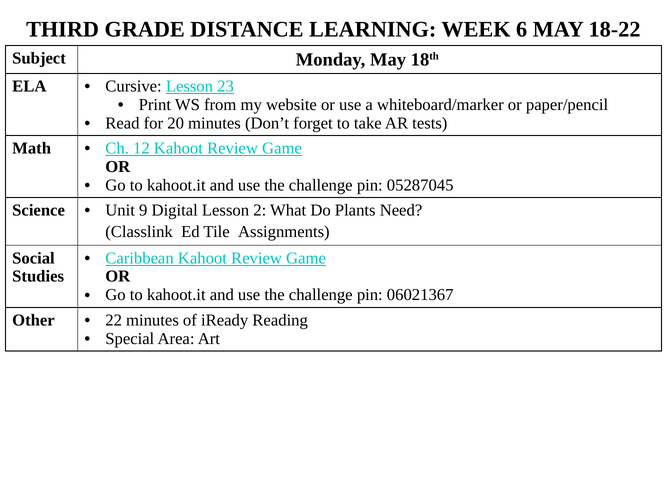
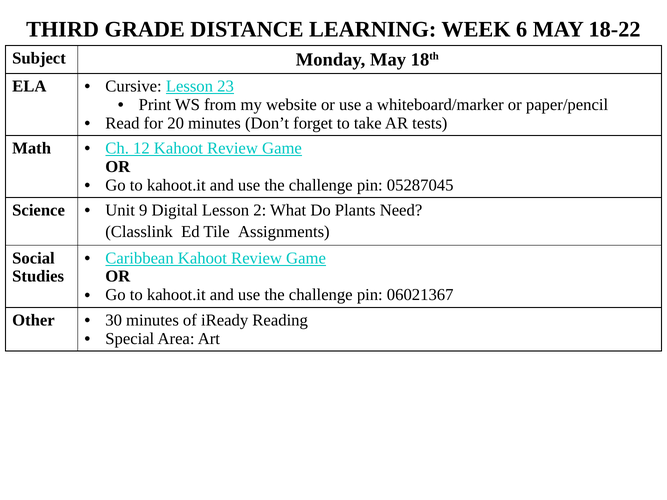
22: 22 -> 30 (114, 320)
